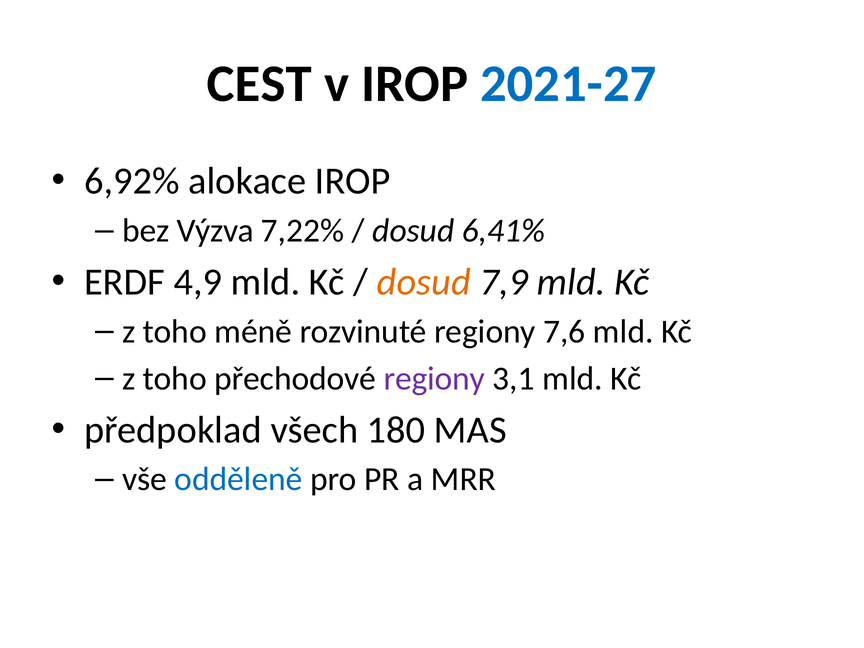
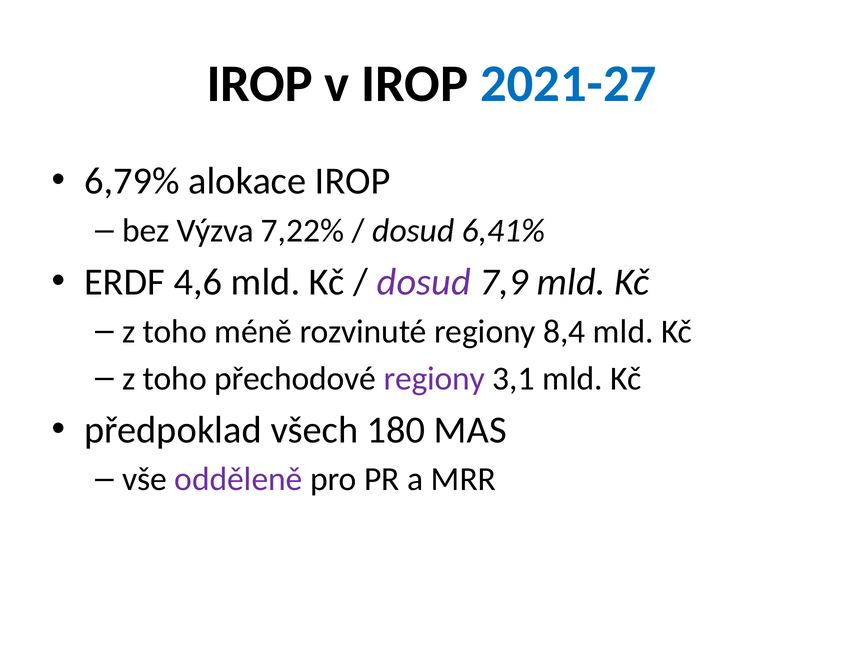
CEST: CEST -> IROP (260, 84)
6,92%: 6,92% -> 6,79% (132, 181)
4,9: 4,9 -> 4,6 (198, 282)
dosud colour: orange -> purple (424, 282)
7,6: 7,6 -> 8,4 (564, 332)
odděleně colour: blue -> purple (239, 479)
